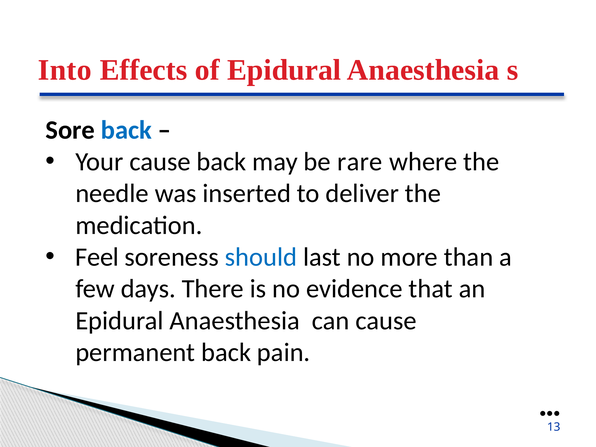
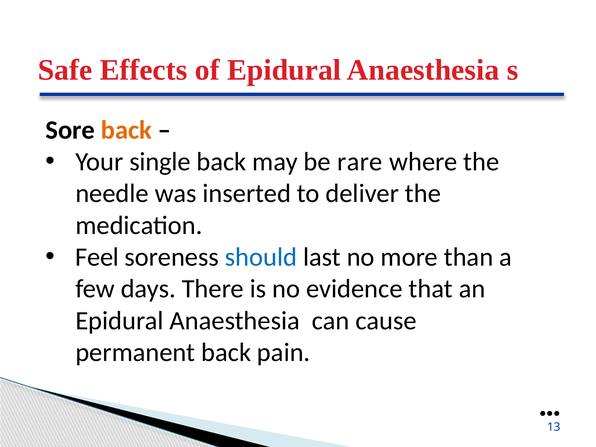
Into: Into -> Safe (65, 70)
back colour: blue -> orange (126, 130)
Your cause: cause -> single (160, 162)
